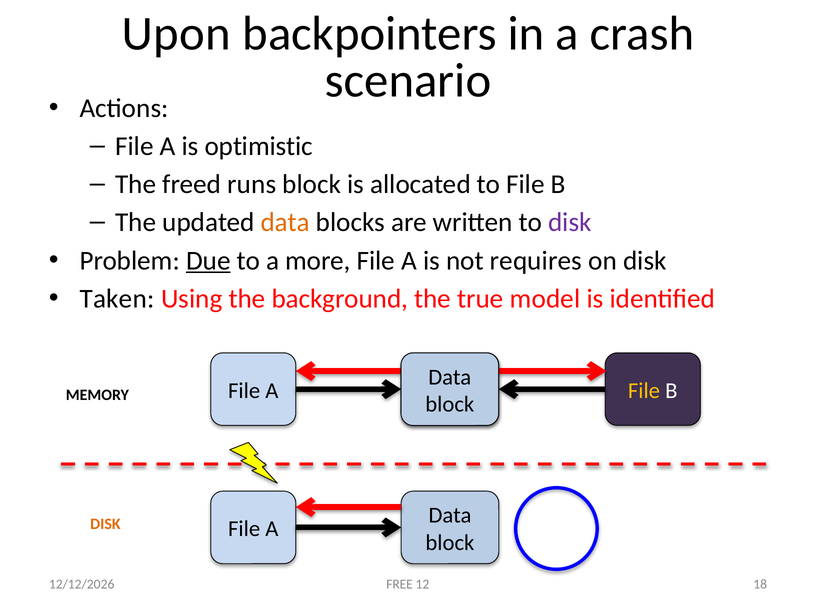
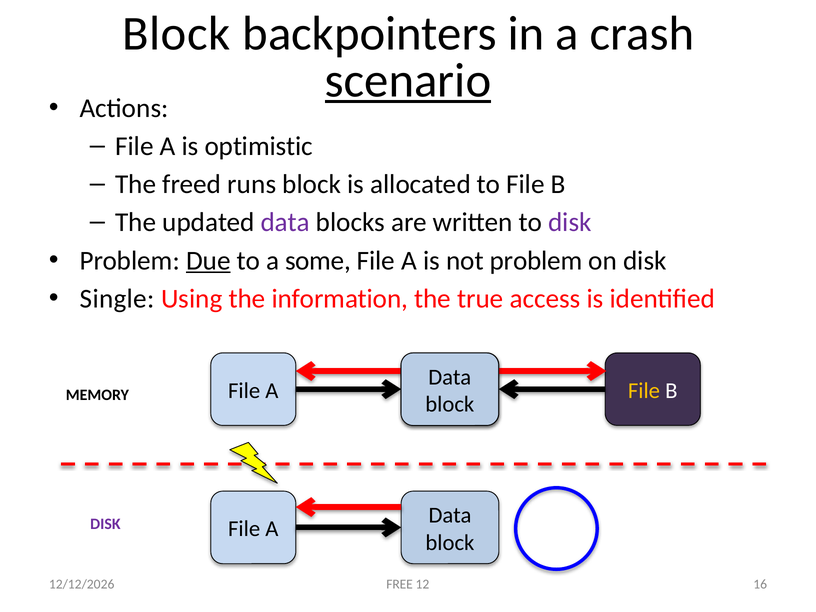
Upon: Upon -> Block (176, 34)
scenario underline: none -> present (408, 80)
data colour: orange -> purple (285, 222)
more: more -> some (318, 261)
not requires: requires -> problem (536, 261)
Taken: Taken -> Single (117, 299)
background: background -> information (340, 299)
model: model -> access (545, 299)
DISK colour: orange -> purple (105, 524)
18: 18 -> 16 (760, 584)
